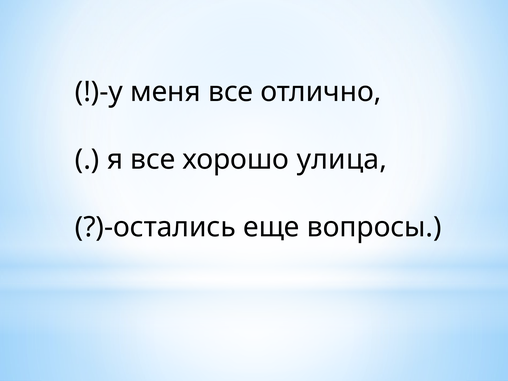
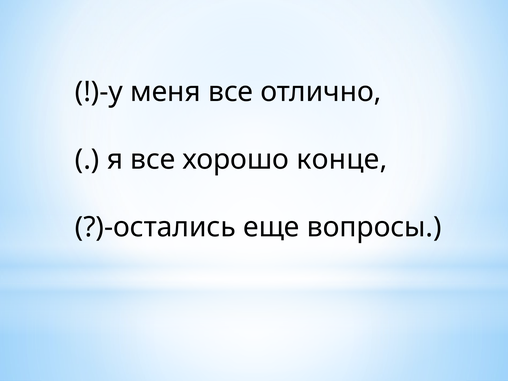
улица: улица -> конце (342, 160)
